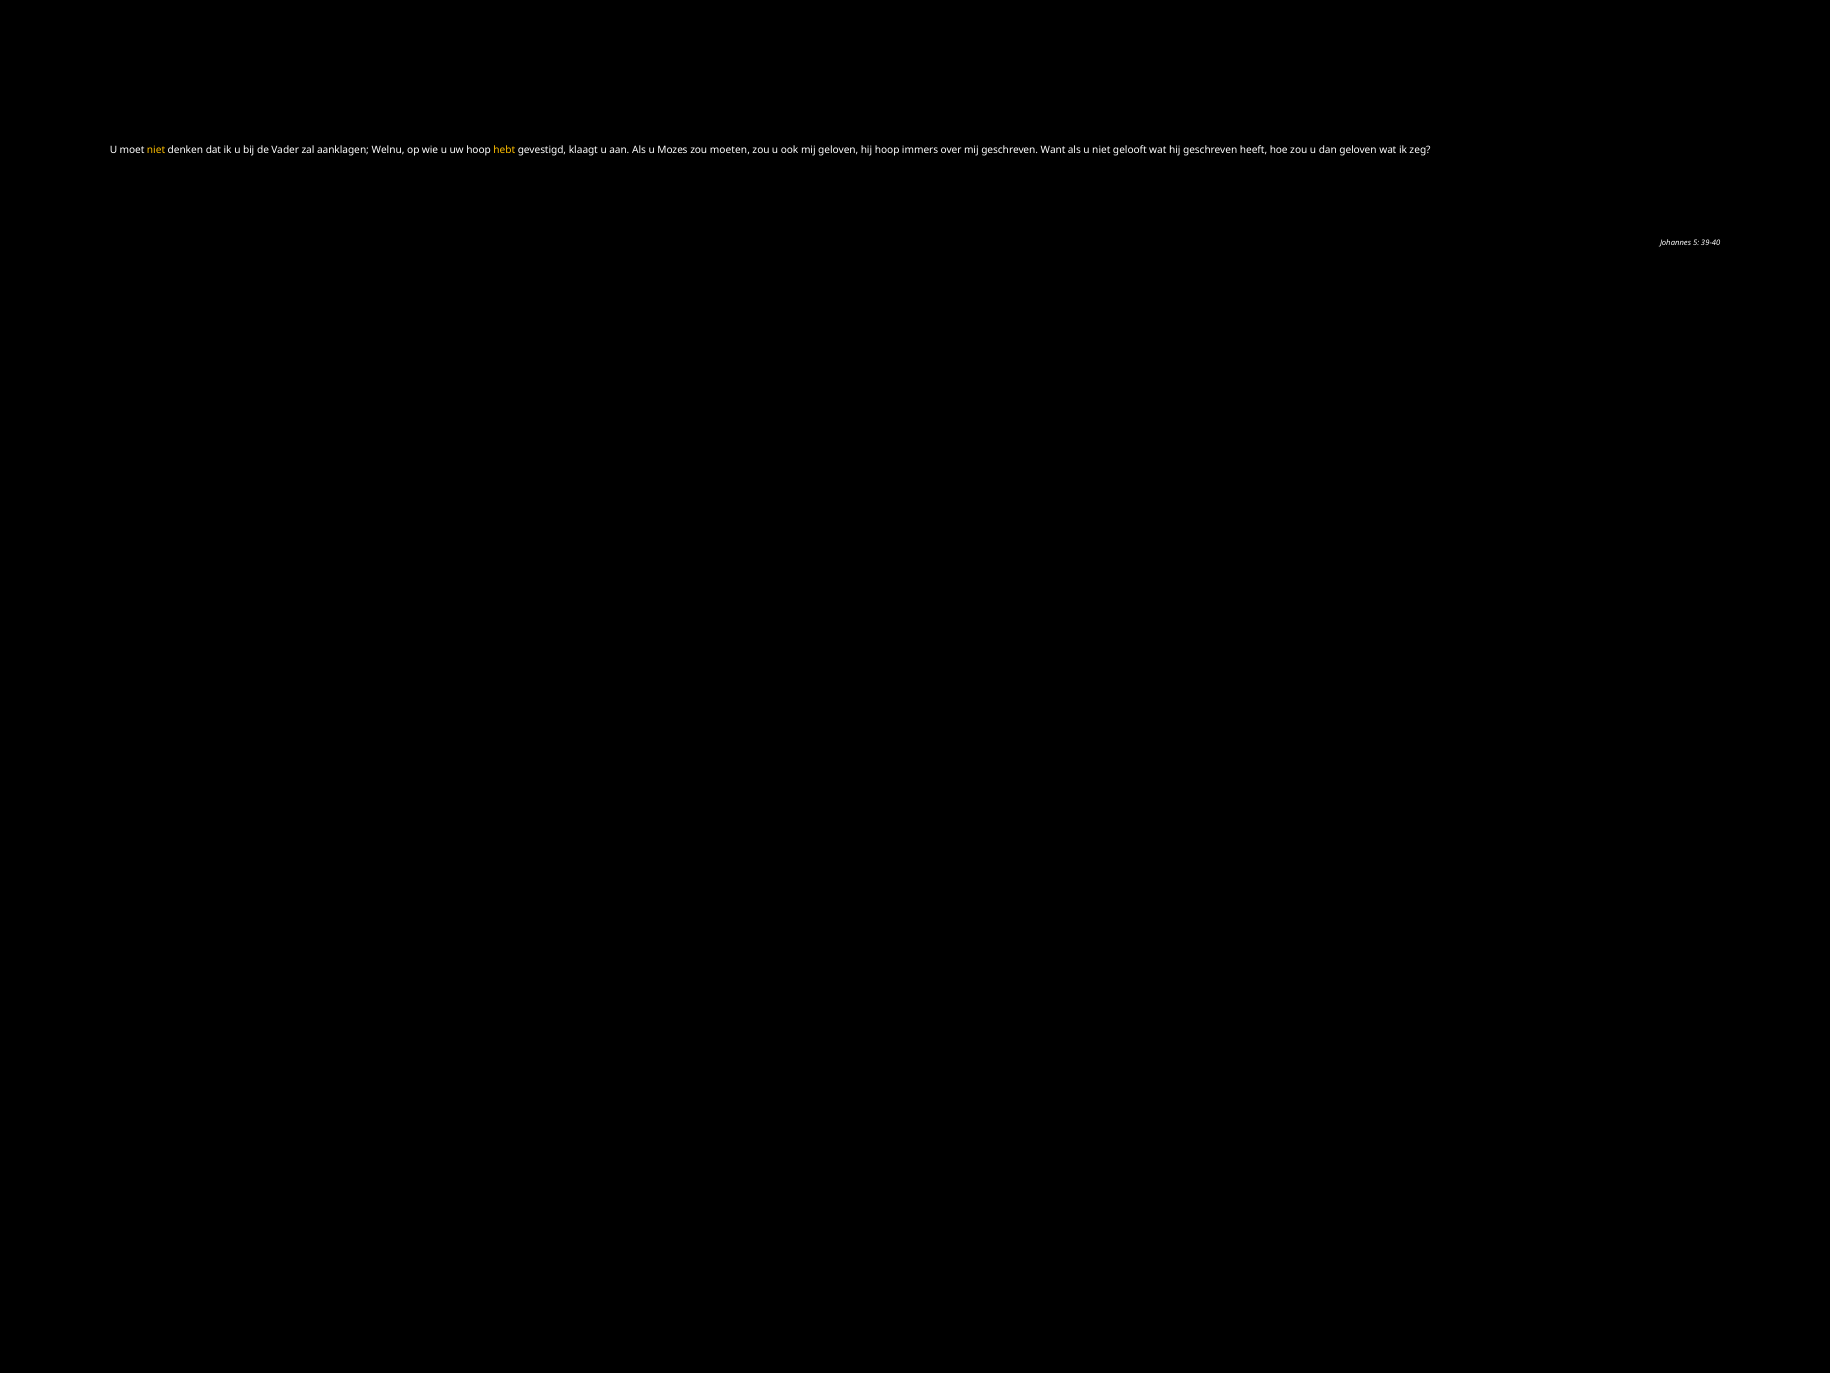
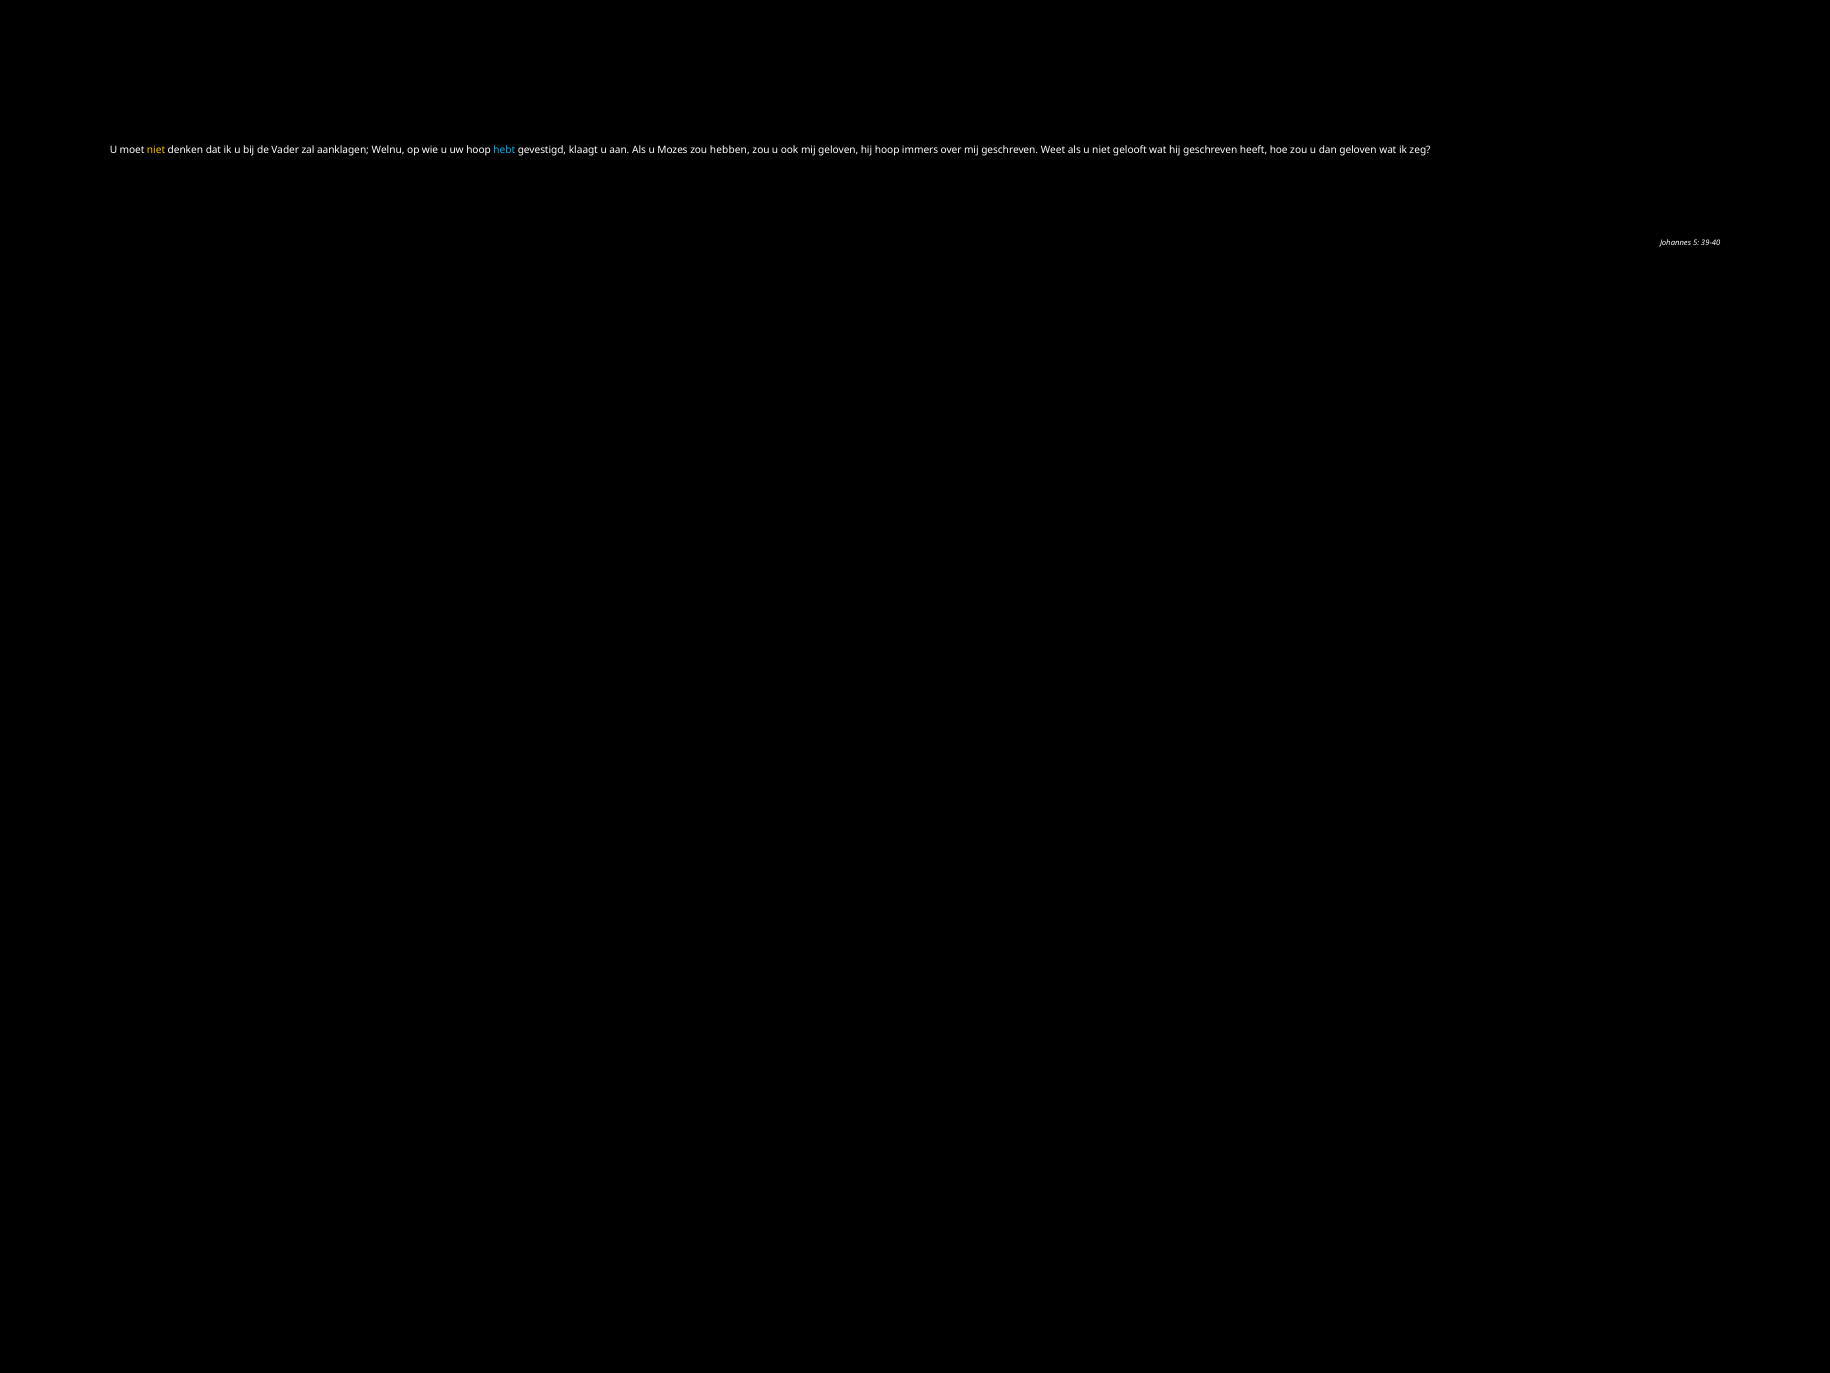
hebt colour: yellow -> light blue (504, 150)
moeten: moeten -> hebben (730, 150)
Want: Want -> Weet (1053, 150)
